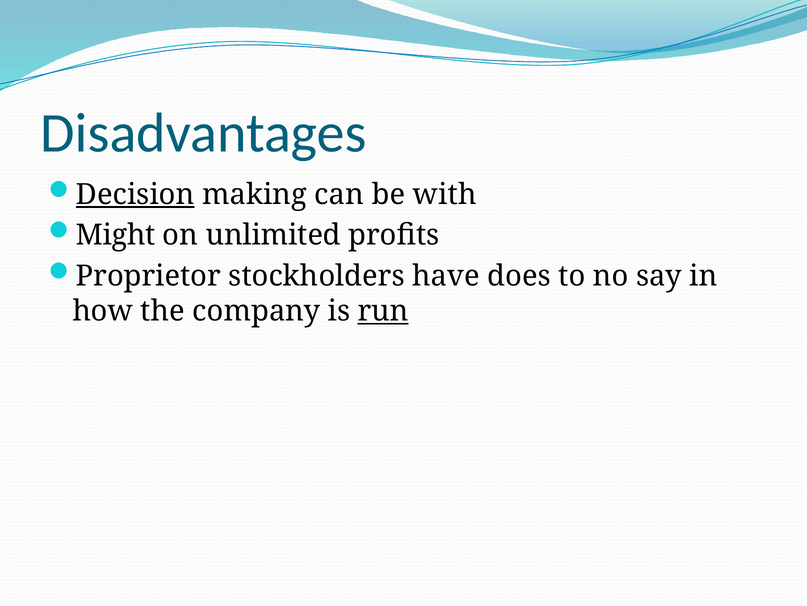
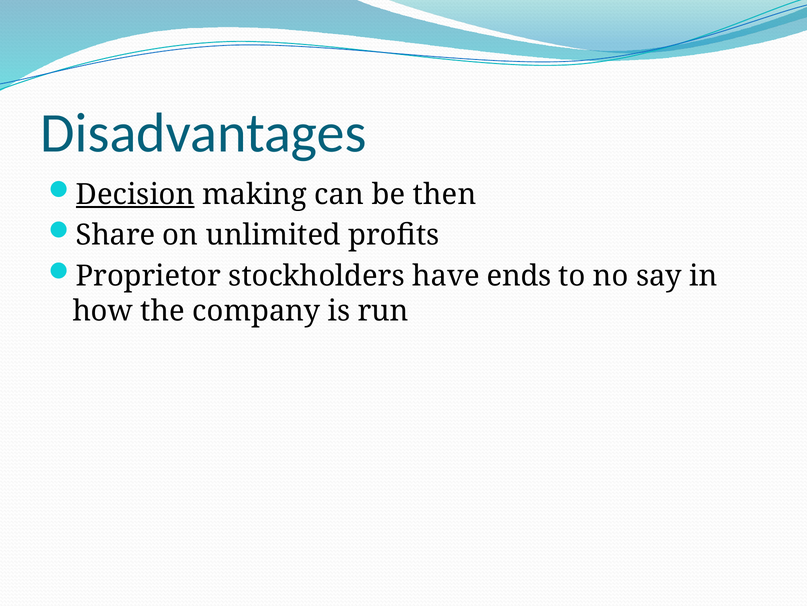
with: with -> then (445, 194)
Might: Might -> Share (116, 235)
does: does -> ends (519, 276)
run underline: present -> none (383, 311)
